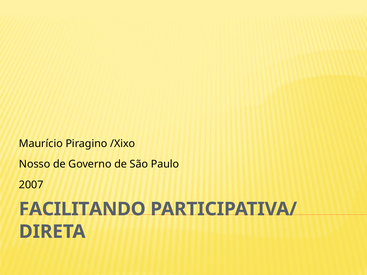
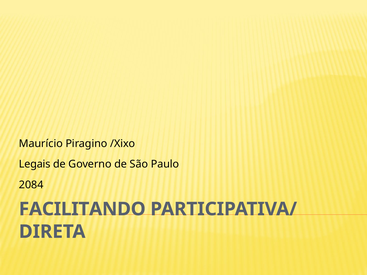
Nosso: Nosso -> Legais (35, 164)
2007: 2007 -> 2084 (31, 185)
